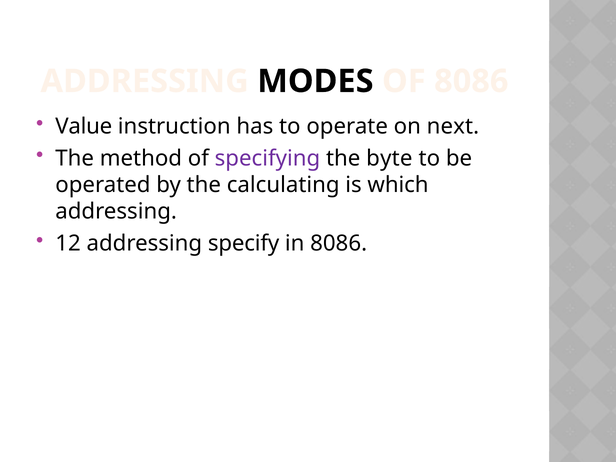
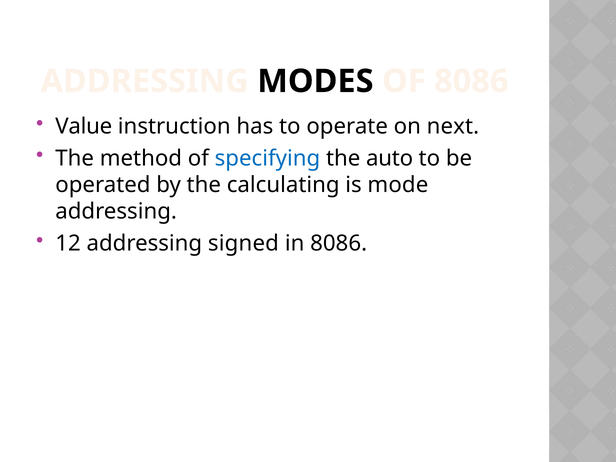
specifying colour: purple -> blue (267, 158)
byte: byte -> auto (390, 158)
which: which -> mode (398, 185)
specify: specify -> signed (243, 243)
